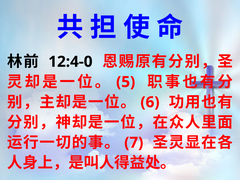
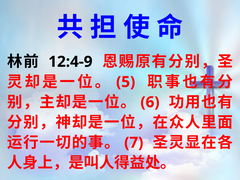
12:4-0: 12:4-0 -> 12:4-9 (70, 62)
